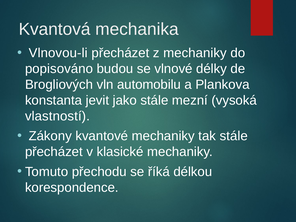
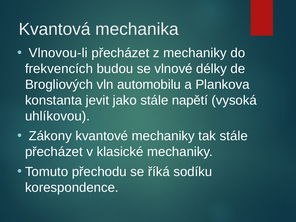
popisováno: popisováno -> frekvencích (59, 69)
mezní: mezní -> napětí (190, 100)
vlastností: vlastností -> uhlíkovou (57, 116)
délkou: délkou -> sodíku (193, 172)
